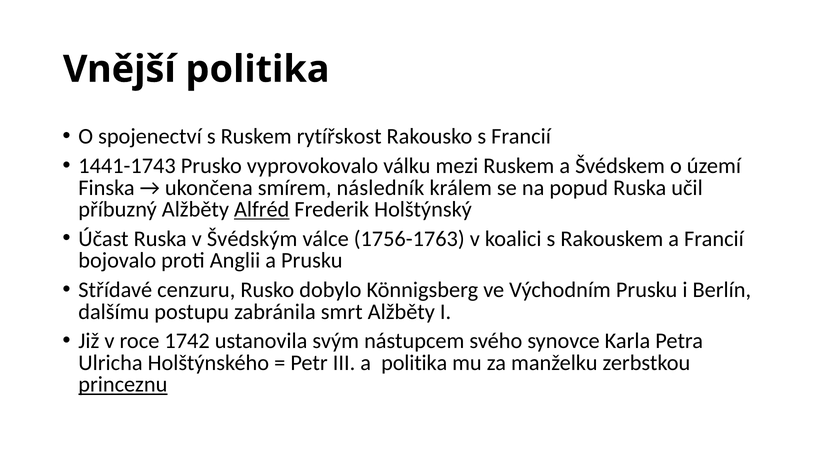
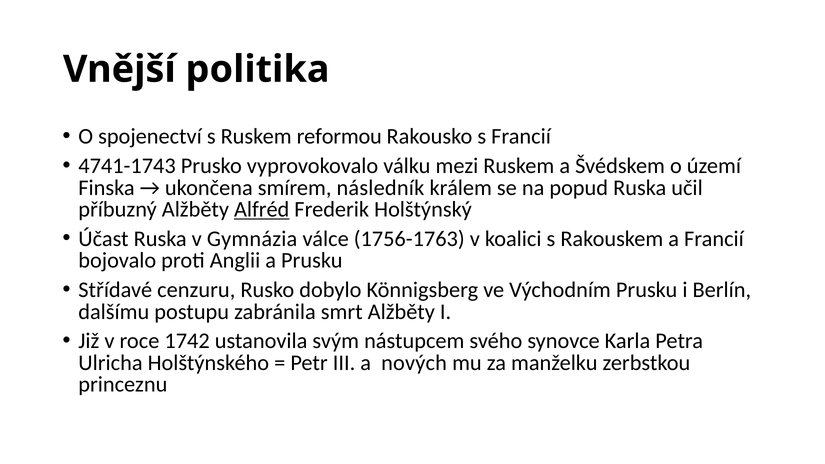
rytířskost: rytířskost -> reformou (339, 137)
1441-1743: 1441-1743 -> 4741-1743 (127, 166)
Švédským: Švédským -> Gymnázia (252, 239)
a politika: politika -> nových (414, 363)
princeznu underline: present -> none (123, 385)
